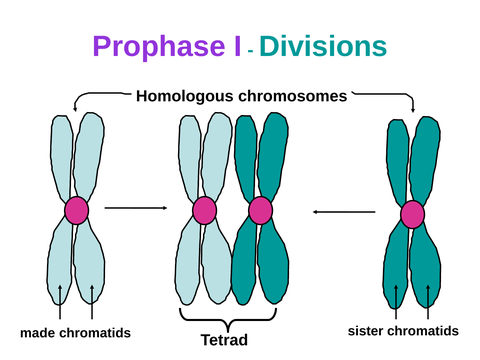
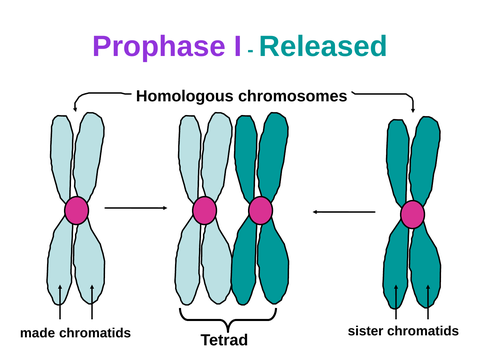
Divisions: Divisions -> Released (323, 46)
